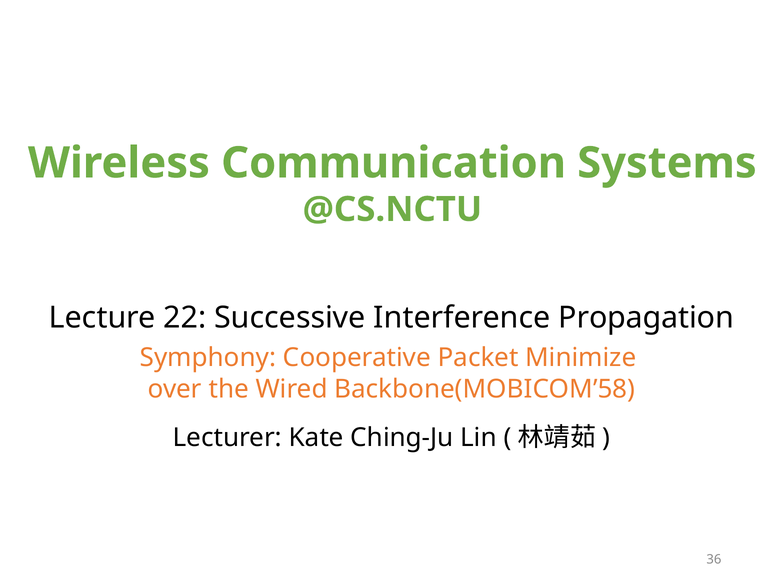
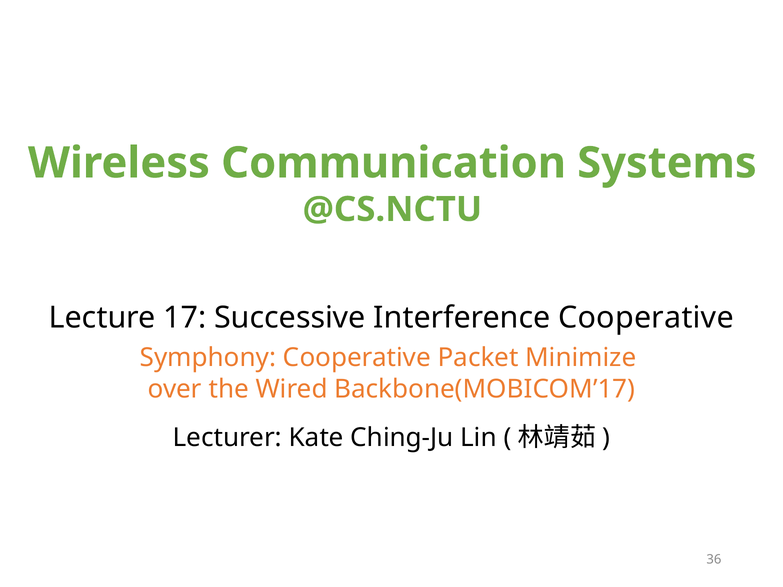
22: 22 -> 17 (185, 318)
Interference Propagation: Propagation -> Cooperative (646, 318)
Backbone(MOBICOM’58: Backbone(MOBICOM’58 -> Backbone(MOBICOM’17 (485, 389)
